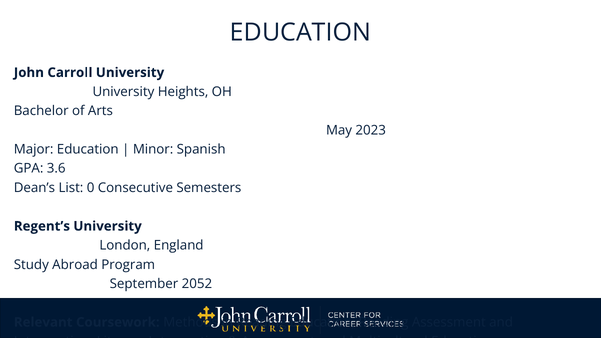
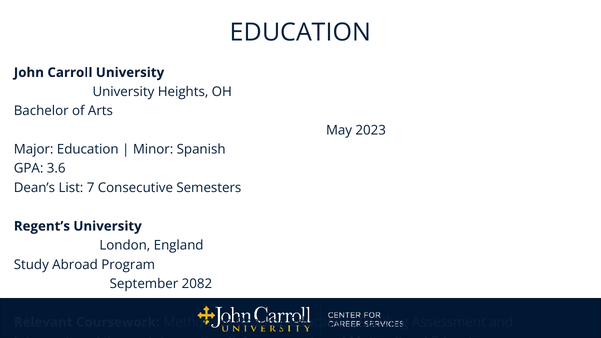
0: 0 -> 7 (91, 188)
2052: 2052 -> 2082 (197, 284)
